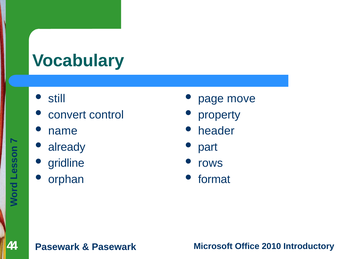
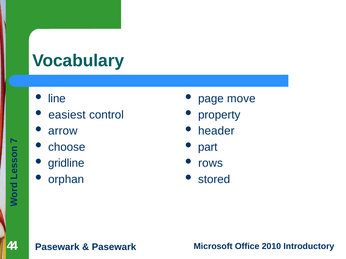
still: still -> line (57, 99)
convert: convert -> easiest (67, 115)
name: name -> arrow (63, 131)
already: already -> choose (67, 147)
format: format -> stored (214, 180)
